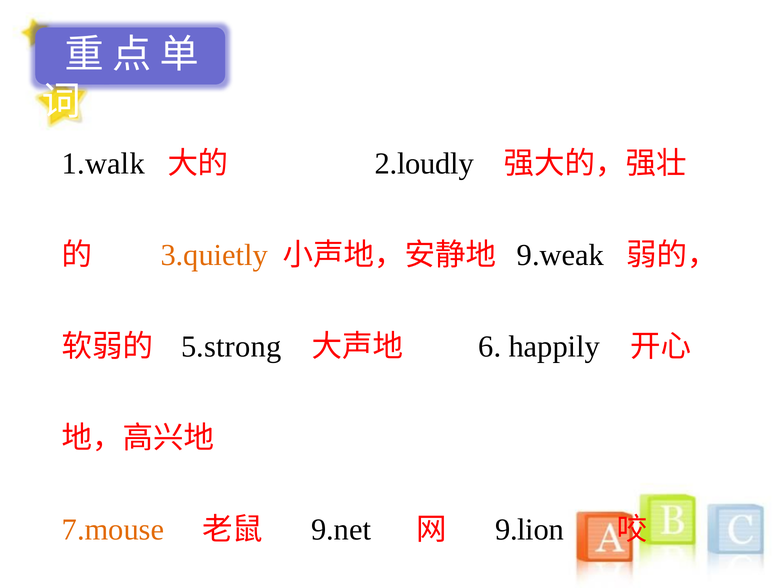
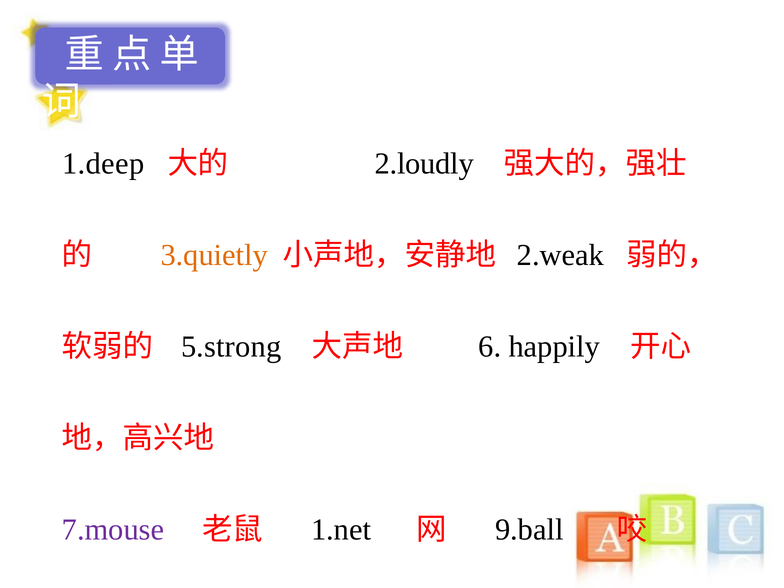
1.walk: 1.walk -> 1.deep (103, 164)
9.weak: 9.weak -> 2.weak (560, 255)
7.mouse colour: orange -> purple (113, 530)
9.net: 9.net -> 1.net (341, 530)
9.lion: 9.lion -> 9.ball (529, 530)
